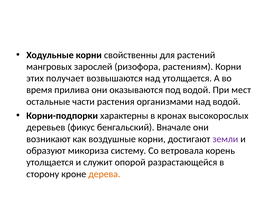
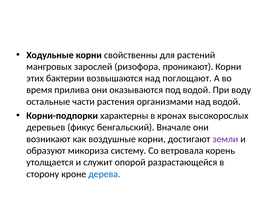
растениям: растениям -> проникают (188, 67)
получает: получает -> бактерии (65, 79)
над утолщается: утолщается -> поглощают (187, 79)
мест: мест -> воду (241, 90)
дерева colour: orange -> blue (104, 174)
